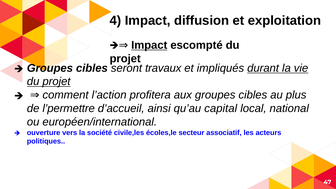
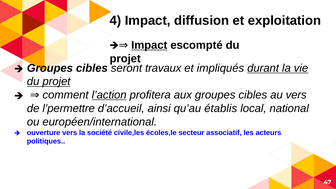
l’action underline: none -> present (109, 95)
au plus: plus -> vers (296, 95)
capital: capital -> établis (221, 108)
